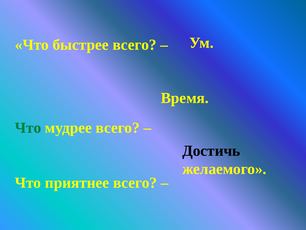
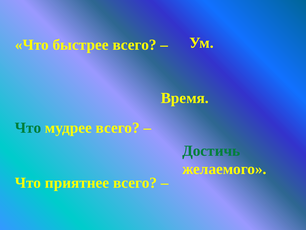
Достичь colour: black -> green (211, 150)
